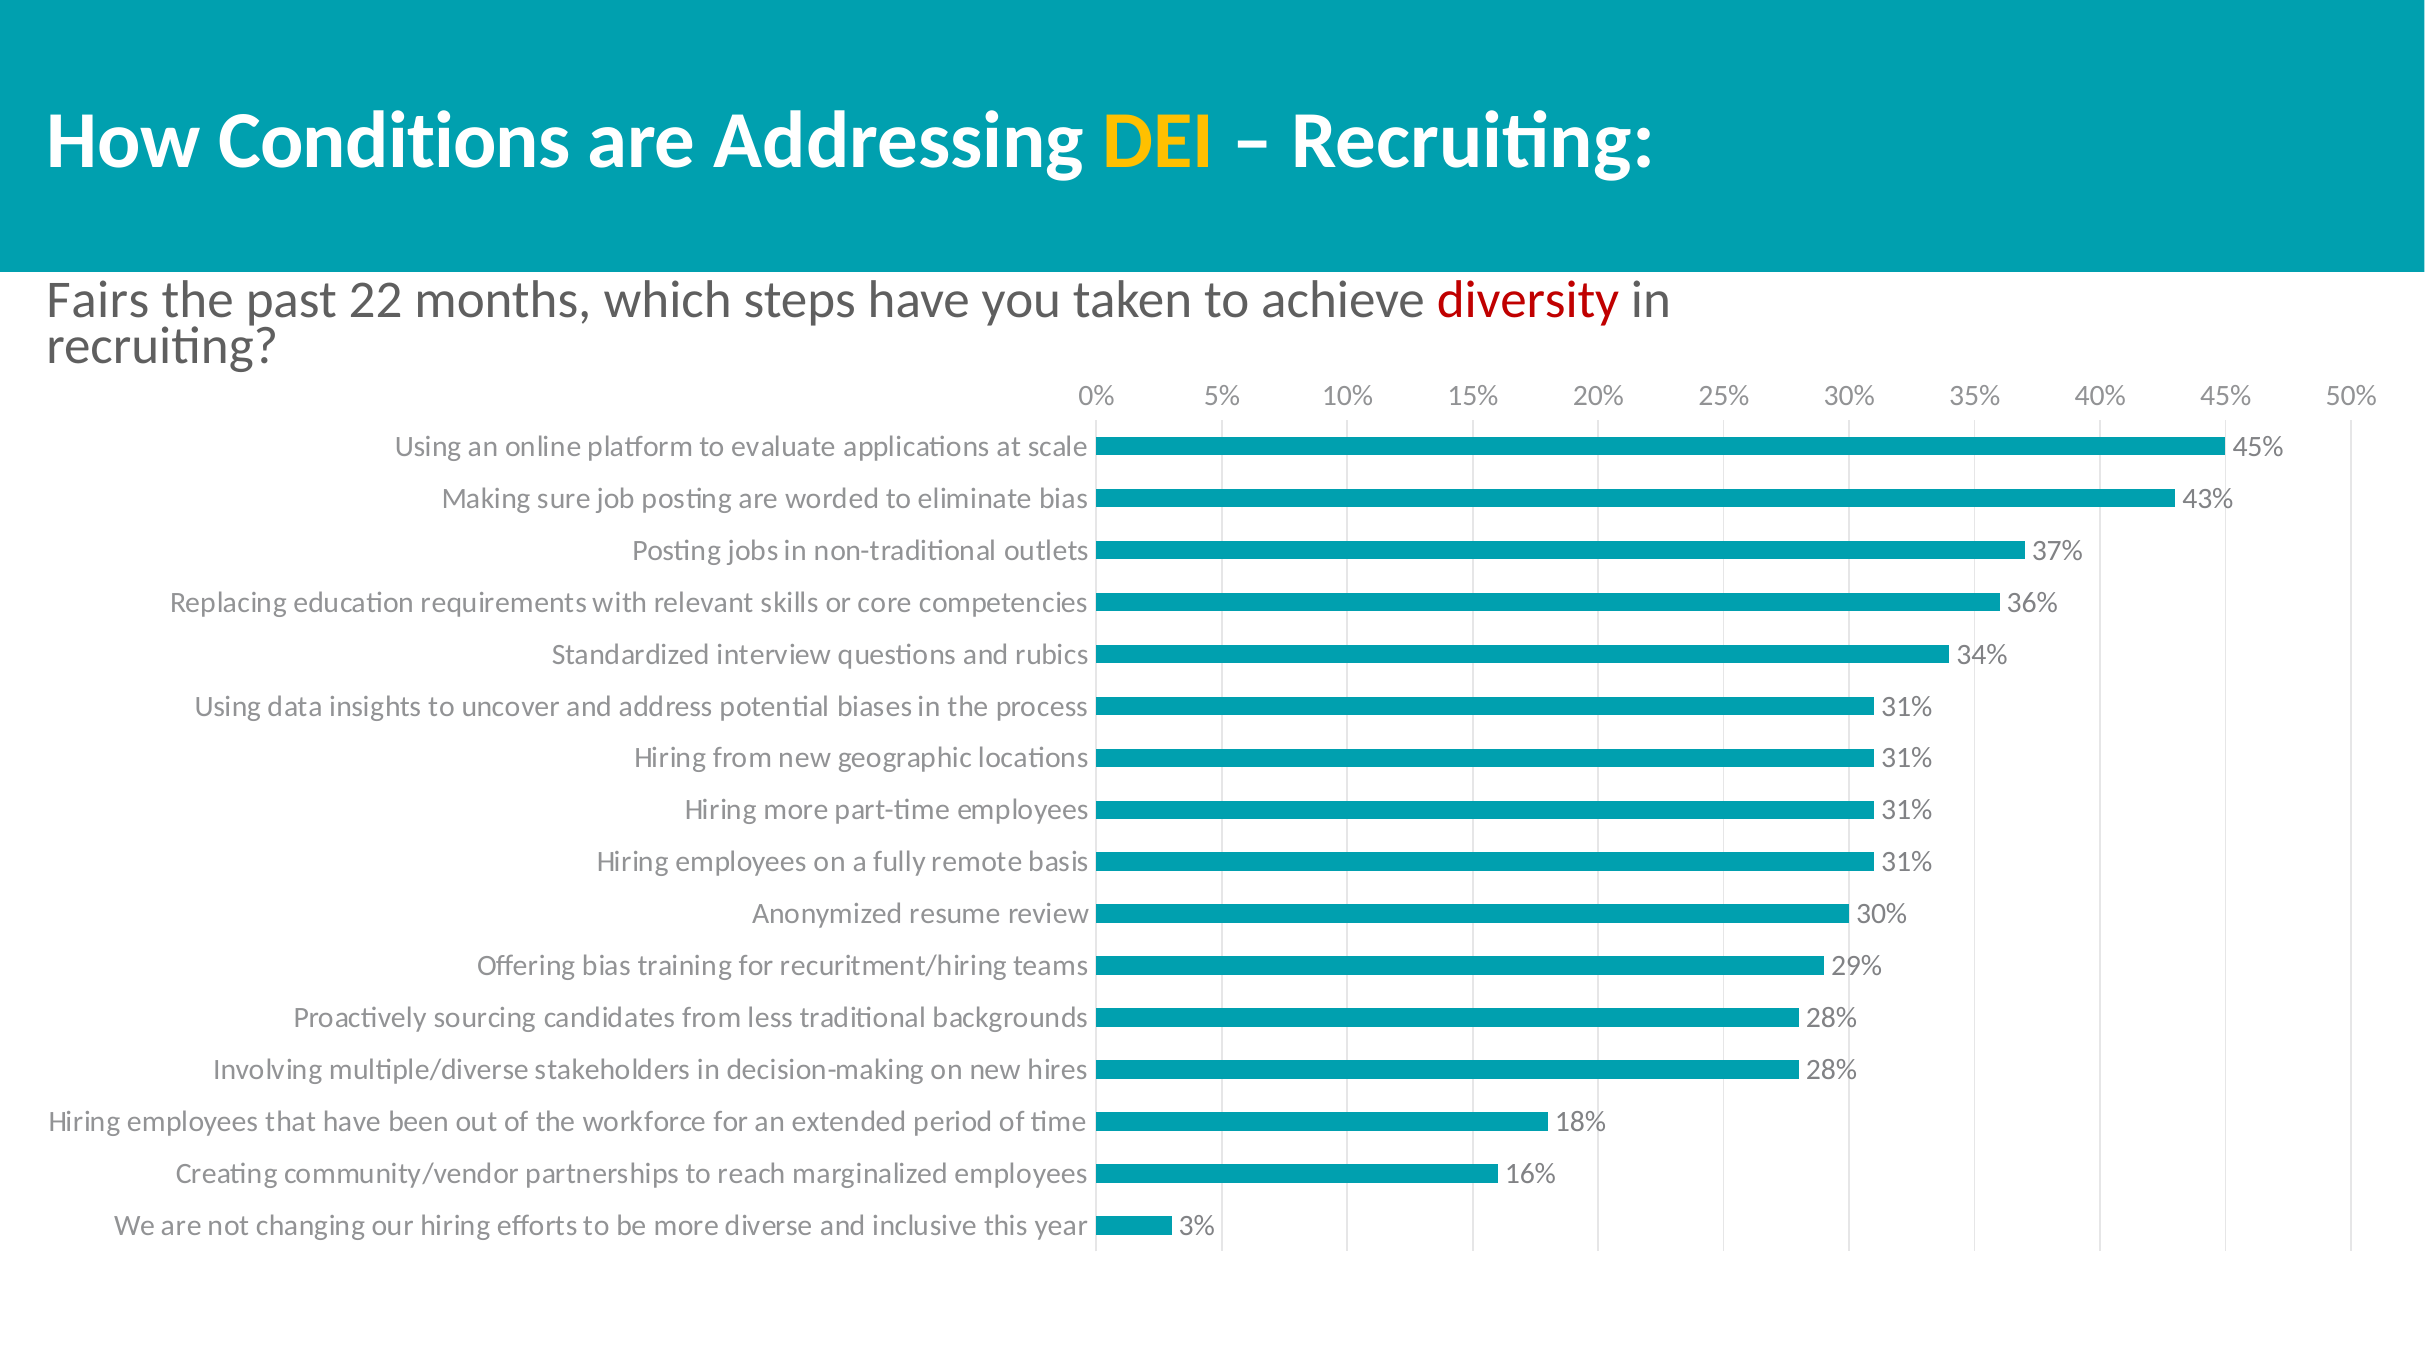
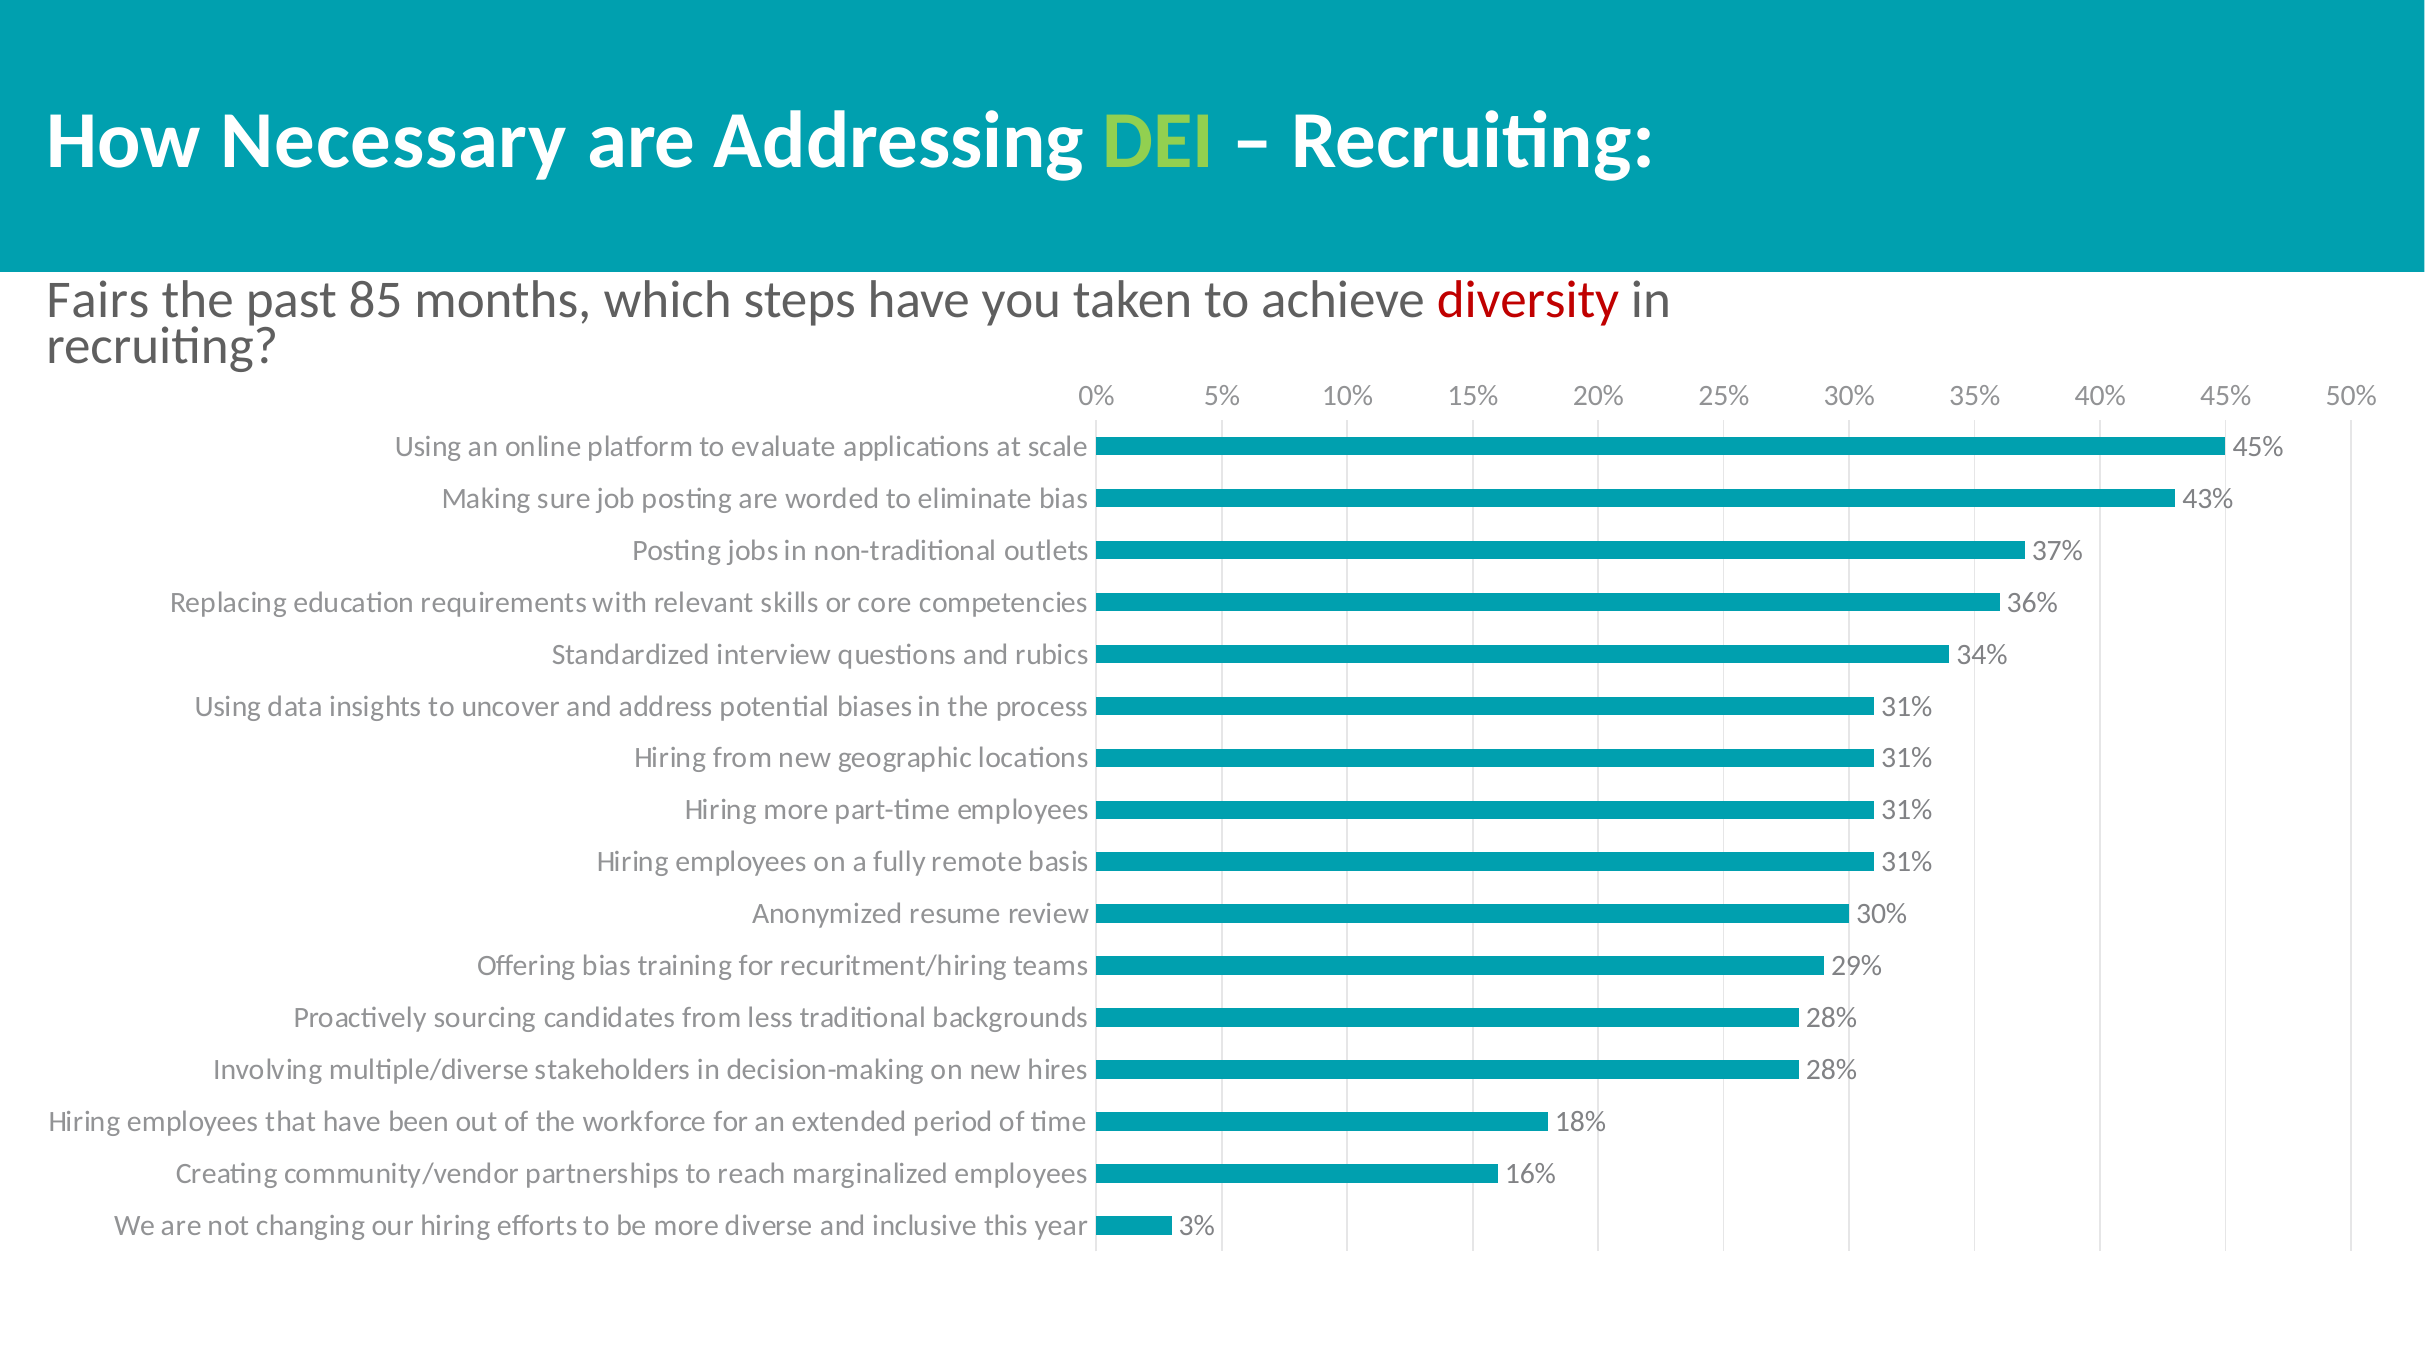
Conditions: Conditions -> Necessary (394, 141)
DEI colour: yellow -> light green (1159, 141)
22: 22 -> 85 (376, 300)
